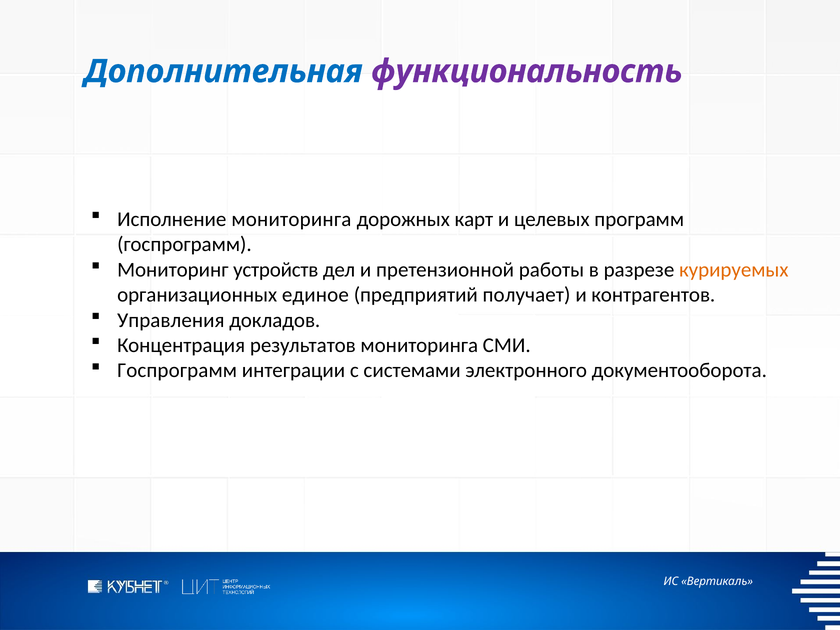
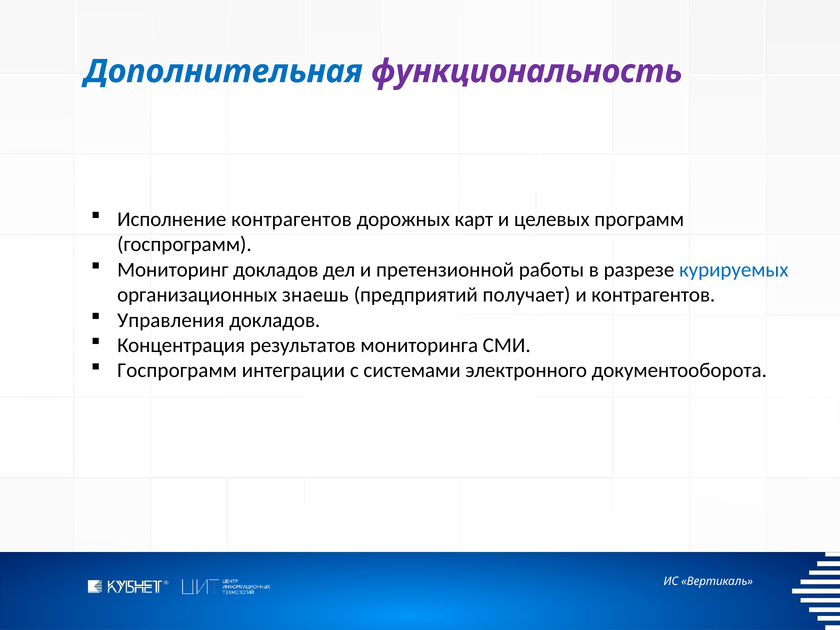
Исполнение мониторинга: мониторинга -> контрагентов (291, 219)
Мониторинг устройств: устройств -> докладов (276, 270)
курируемых colour: orange -> blue (734, 270)
единое: единое -> знаешь (315, 295)
